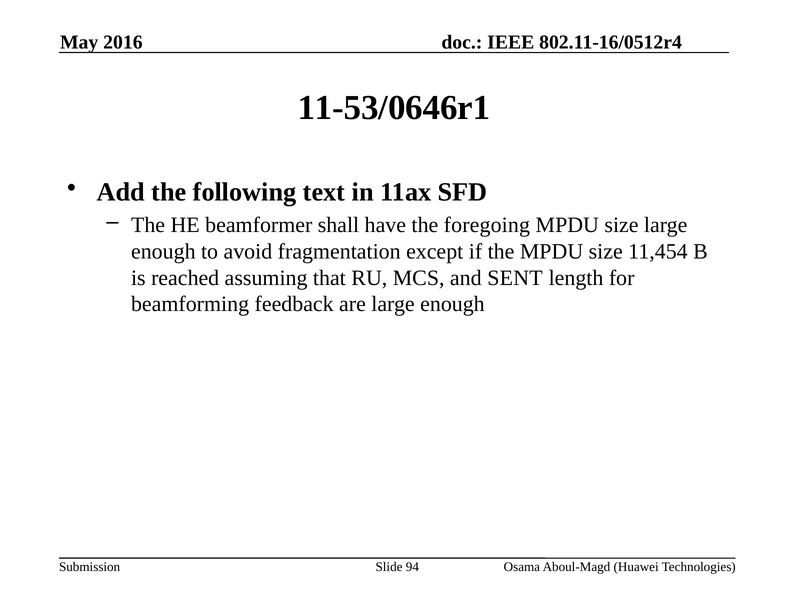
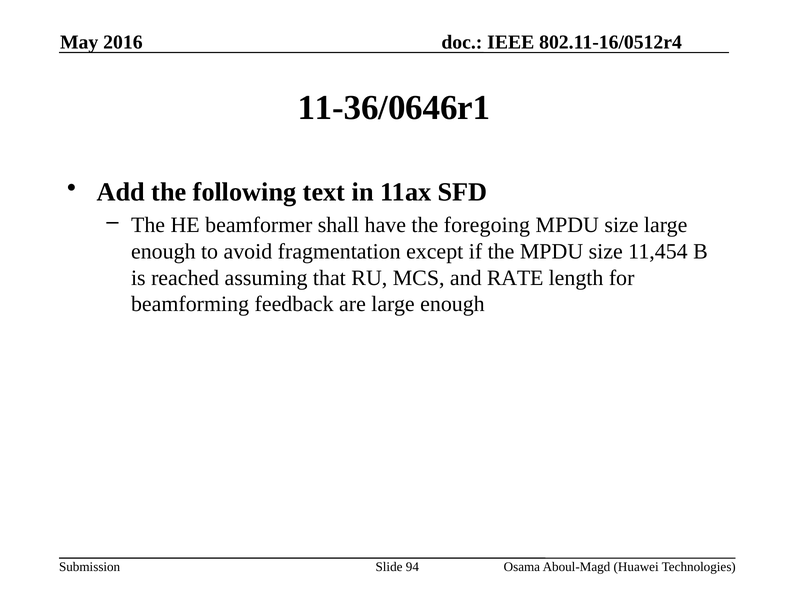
11-53/0646r1: 11-53/0646r1 -> 11-36/0646r1 (394, 107)
SENT: SENT -> RATE (515, 278)
